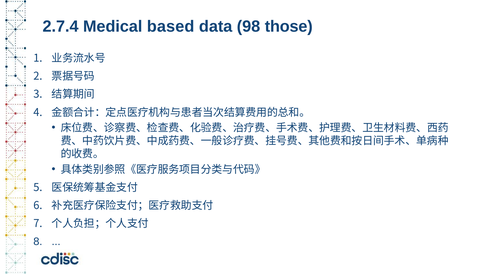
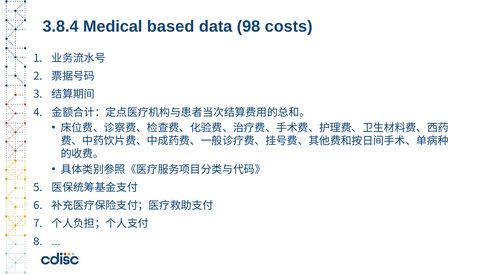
2.7.4: 2.7.4 -> 3.8.4 (61, 26)
those: those -> costs (289, 26)
